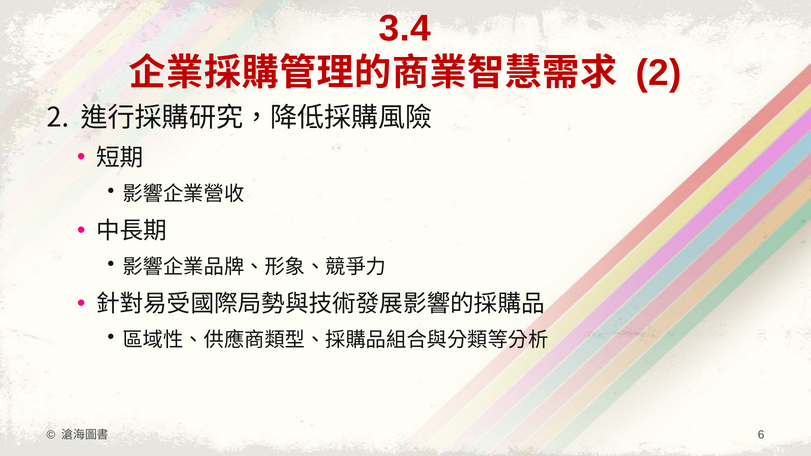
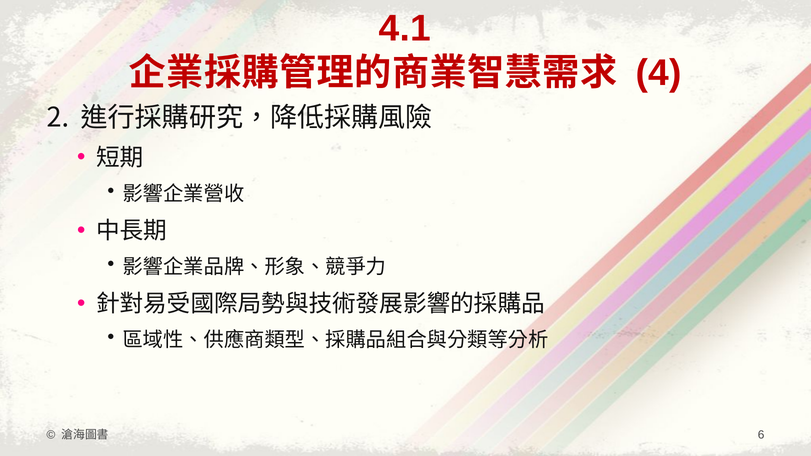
3.4: 3.4 -> 4.1 (405, 29)
2: 2 -> 4 (659, 73)
